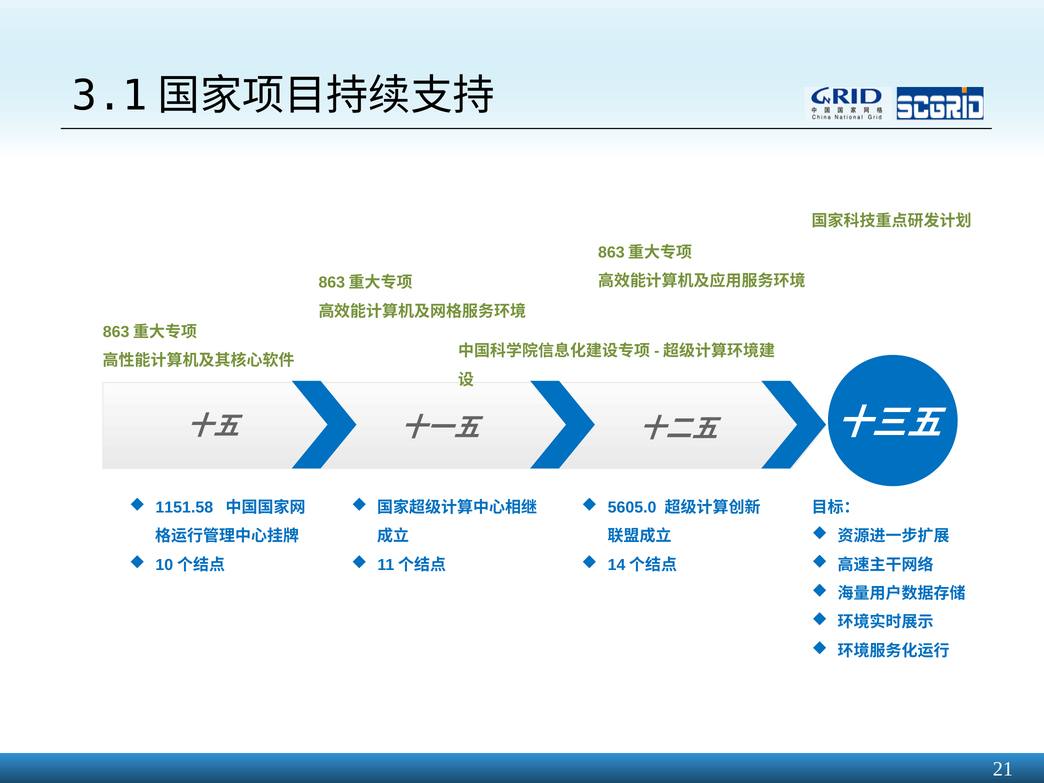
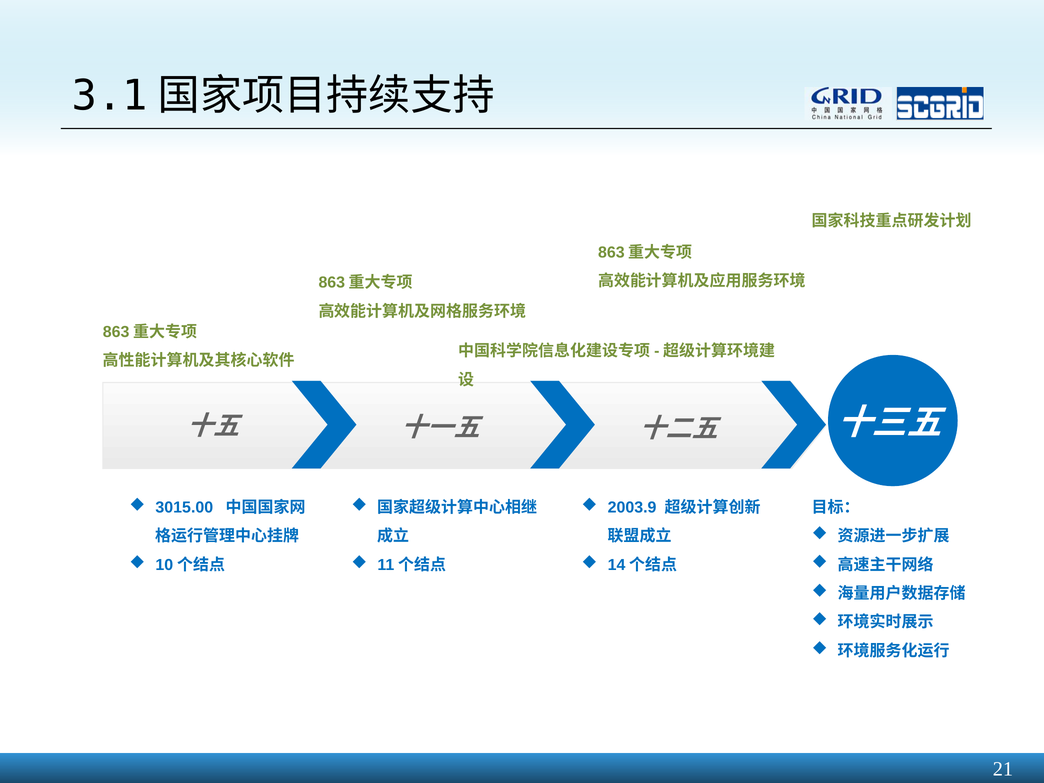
1151.58: 1151.58 -> 3015.00 (184, 507)
5605.0: 5605.0 -> 2003.9 (632, 507)
